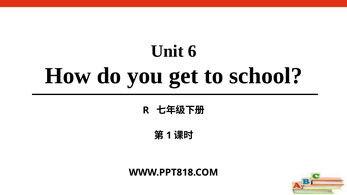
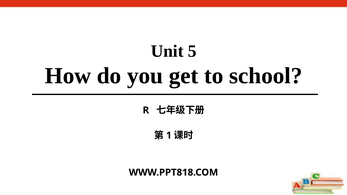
6: 6 -> 5 (192, 51)
